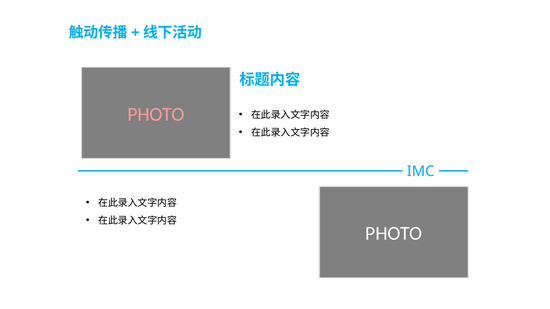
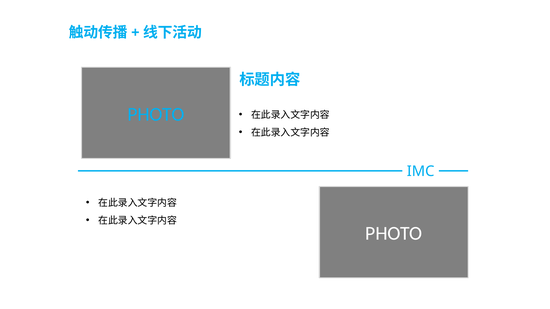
PHOTO colour: pink -> light blue (156, 114)
